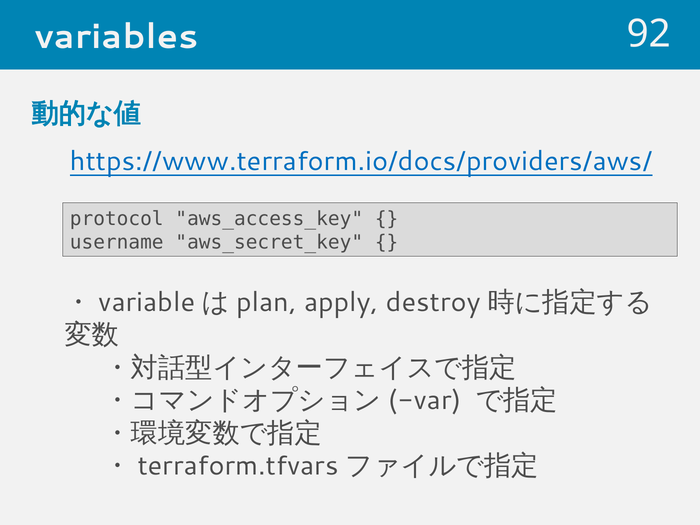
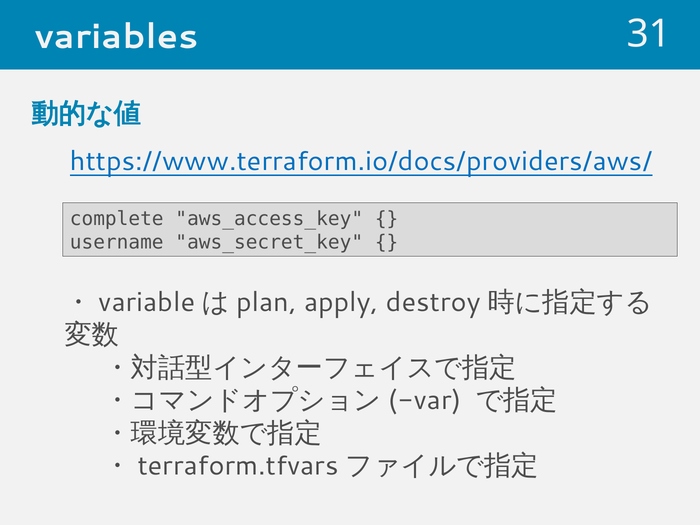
92: 92 -> 31 (649, 34)
protocol: protocol -> complete (117, 219)
